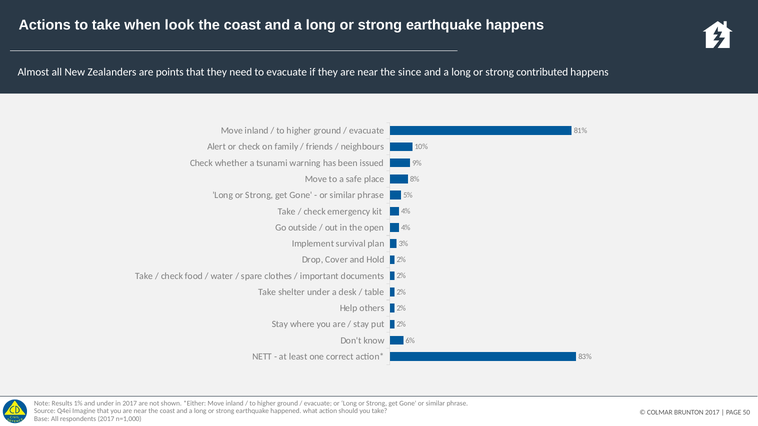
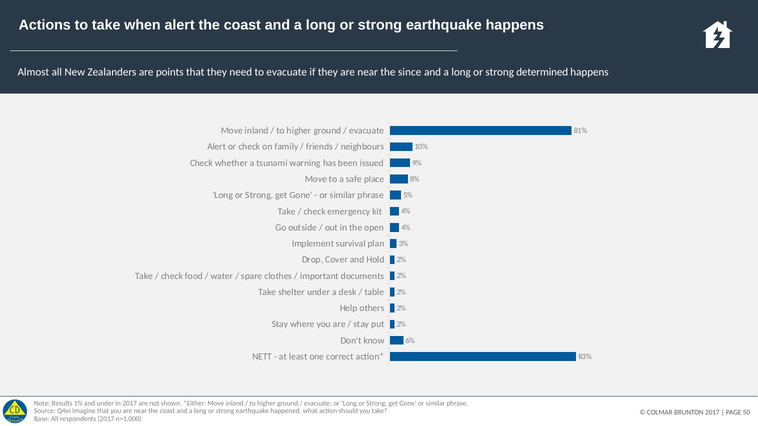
when look: look -> alert (180, 25)
contributed: contributed -> determined (542, 72)
